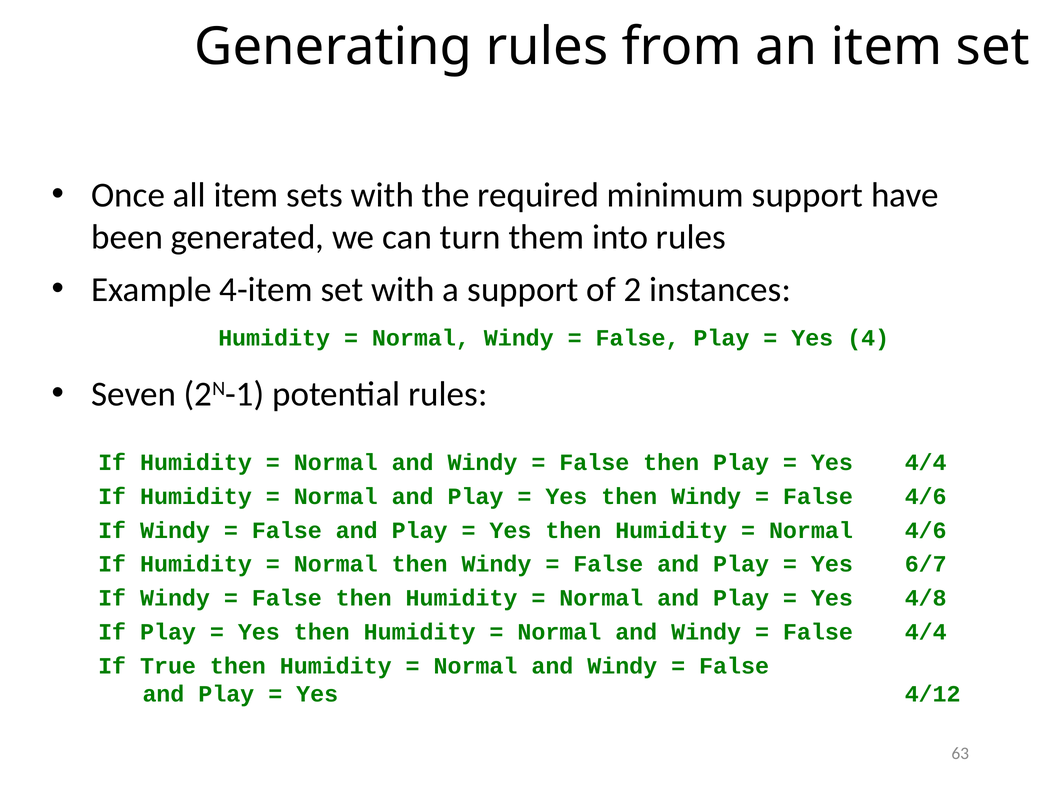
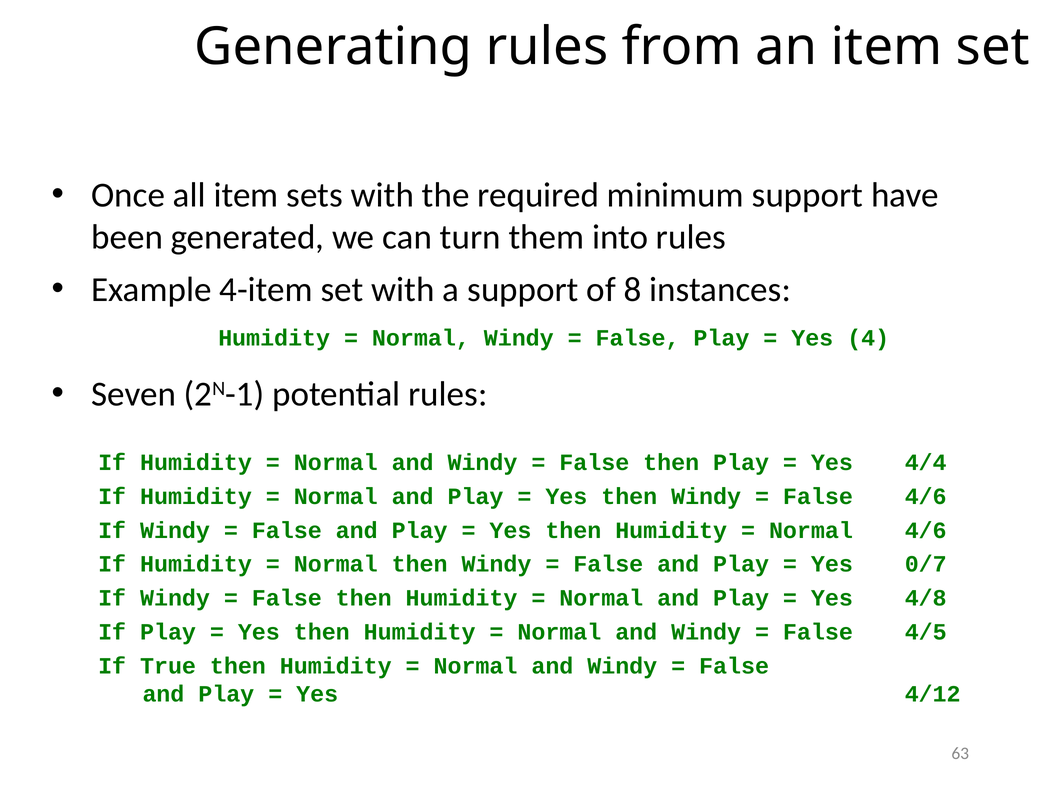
2: 2 -> 8 (633, 289)
6/7: 6/7 -> 0/7 (926, 564)
4/4: 4/4 -> 4/5 (926, 632)
